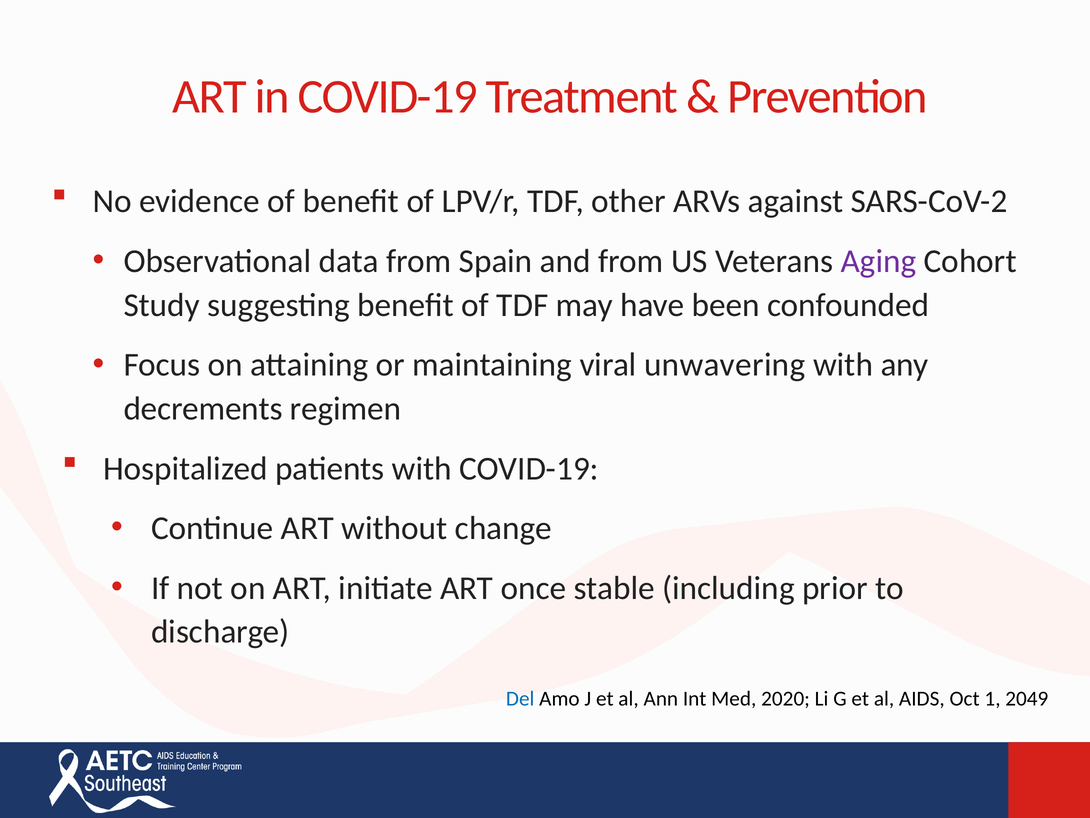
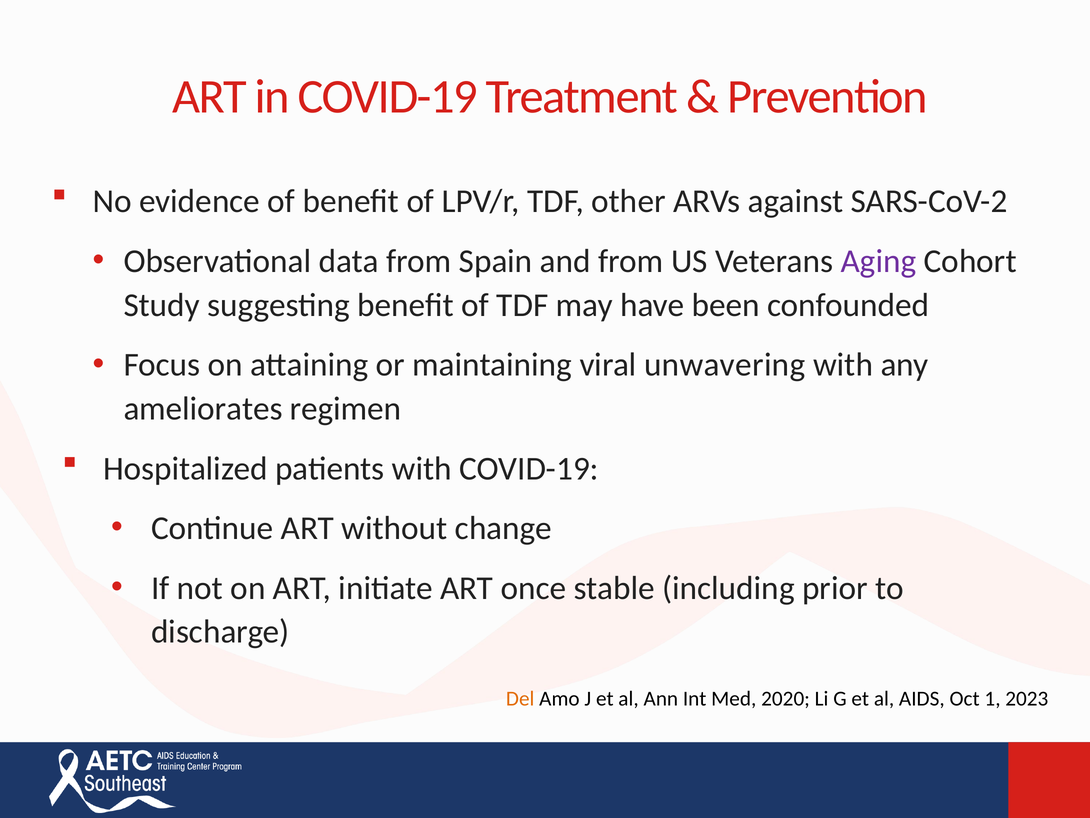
decrements: decrements -> ameliorates (203, 409)
Del colour: blue -> orange (520, 698)
2049: 2049 -> 2023 (1027, 698)
